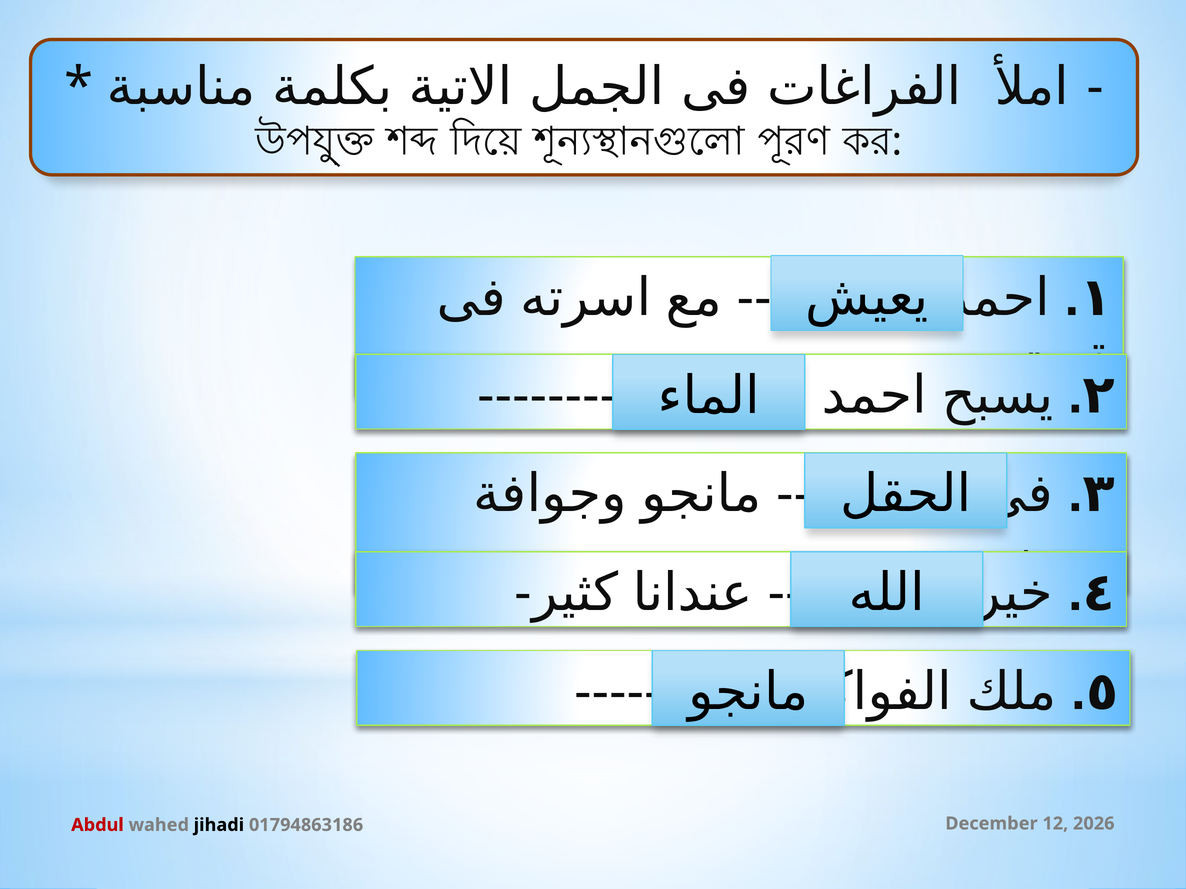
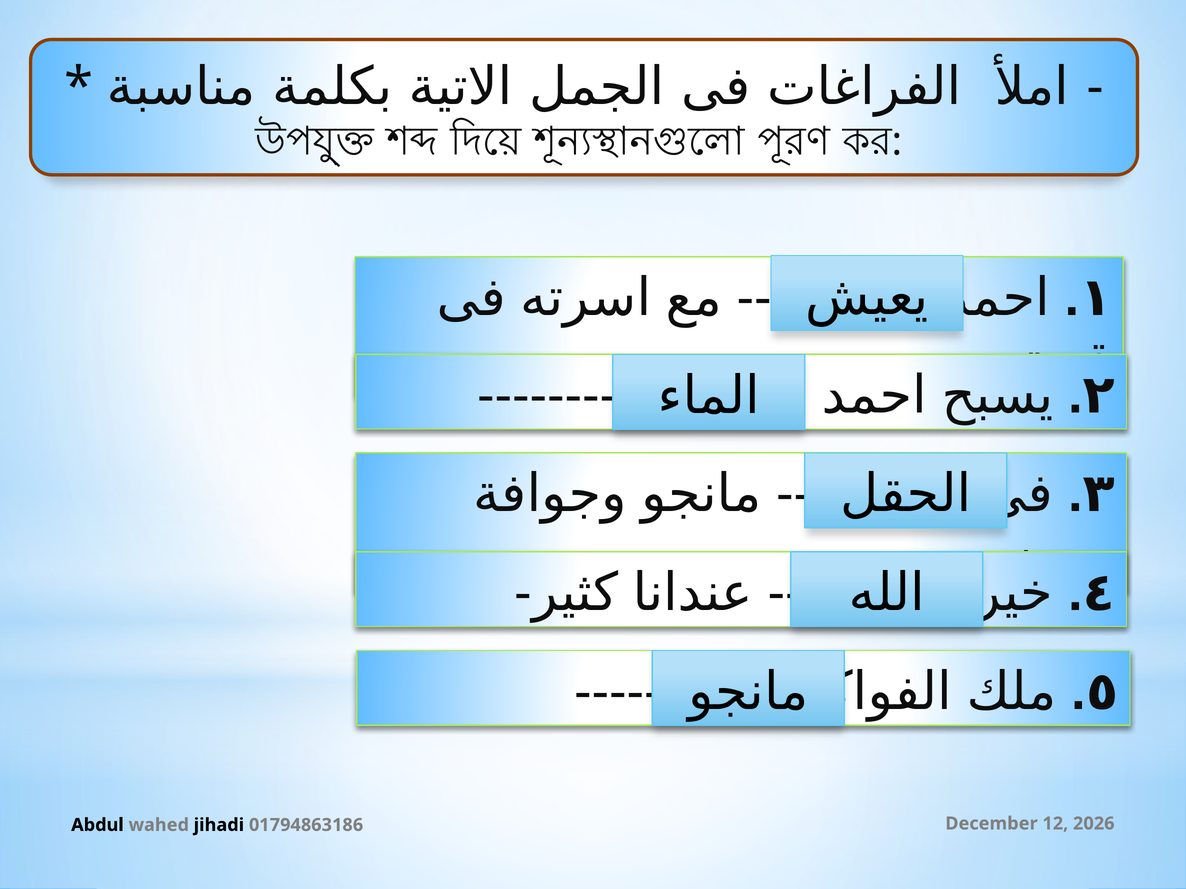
Abdul colour: red -> black (97, 825)
